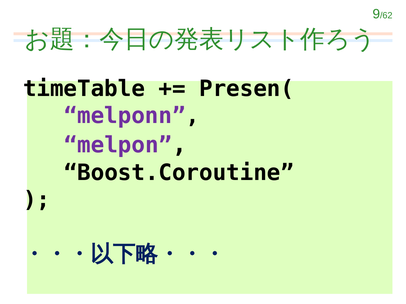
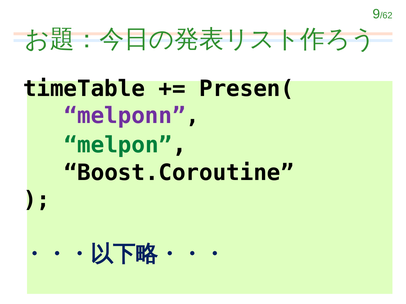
melpon colour: purple -> green (118, 145)
